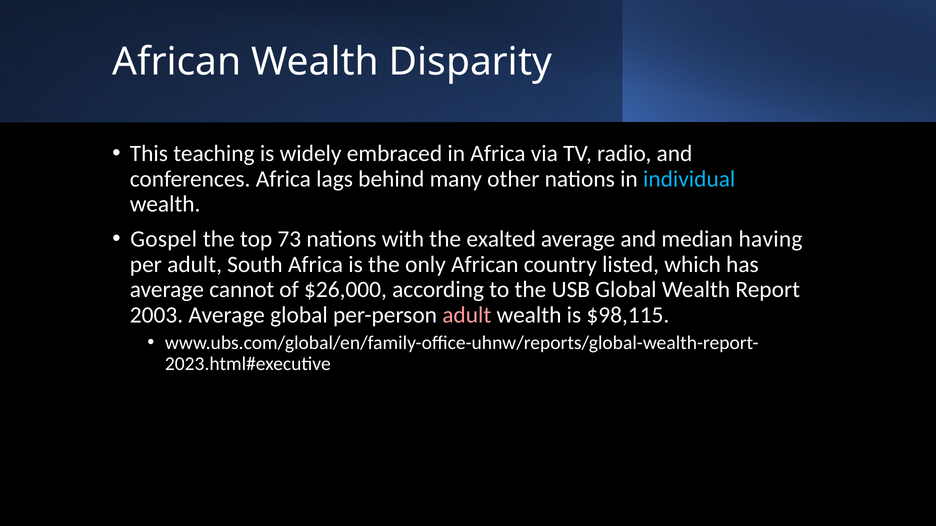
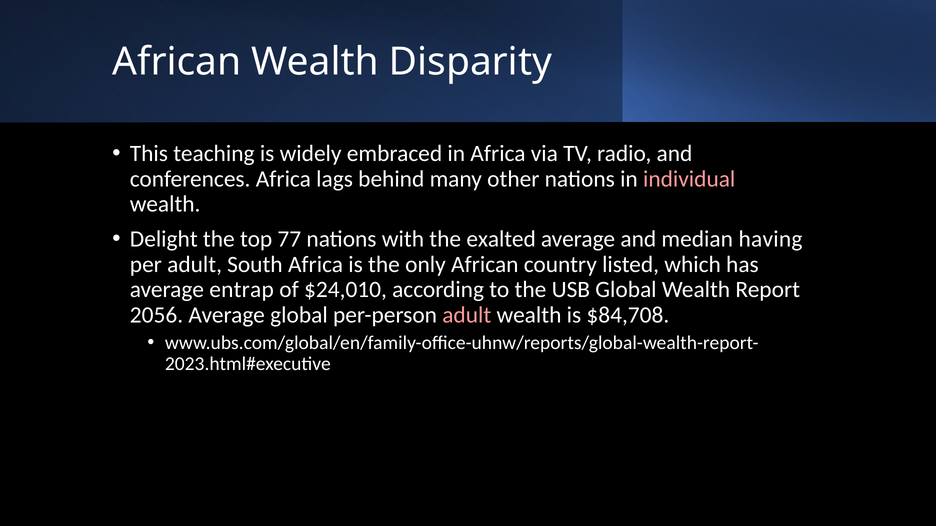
individual colour: light blue -> pink (689, 179)
Gospel: Gospel -> Delight (164, 239)
73: 73 -> 77 (289, 239)
cannot: cannot -> entrap (242, 290)
$26,000: $26,000 -> $24,010 (346, 290)
2003: 2003 -> 2056 (157, 315)
$98,115: $98,115 -> $84,708 (628, 315)
